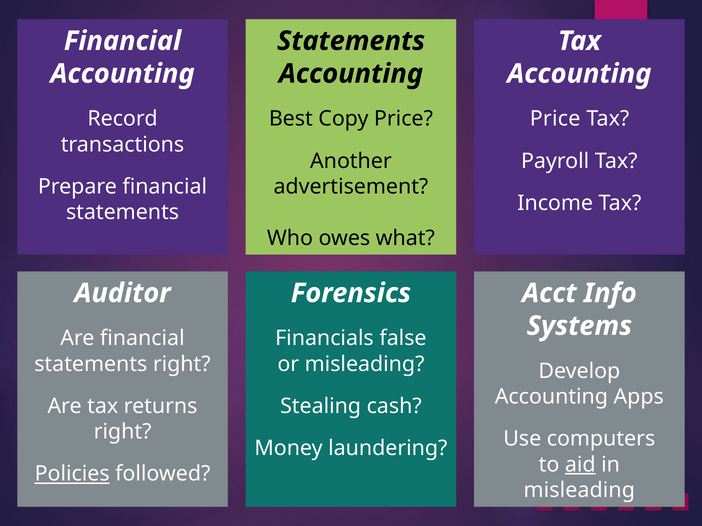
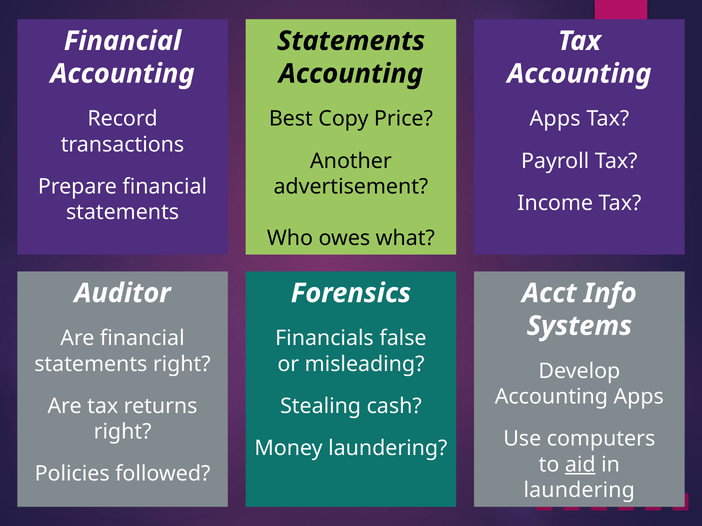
Price: Price -> Apps (555, 119)
Policies underline: present -> none (72, 474)
misleading: misleading -> laundering (579, 491)
